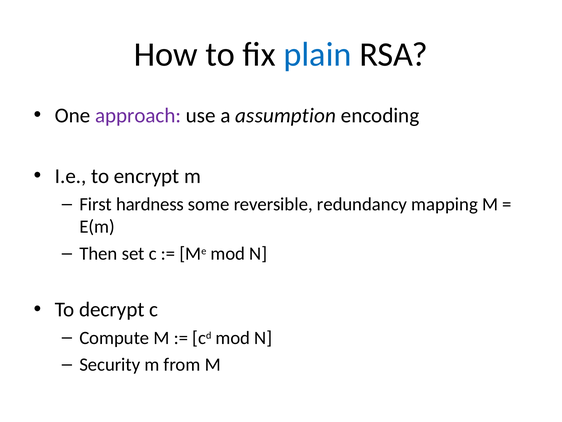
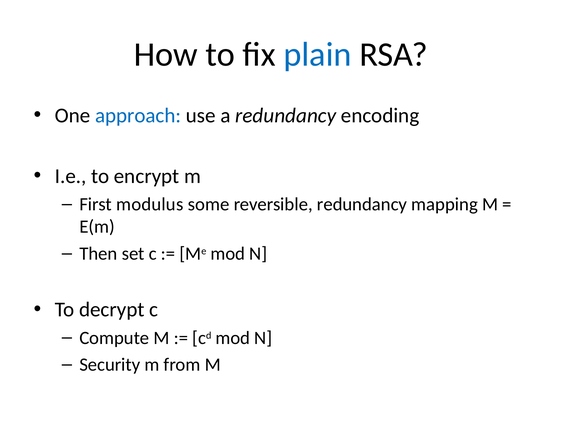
approach colour: purple -> blue (138, 115)
a assumption: assumption -> redundancy (286, 115)
hardness: hardness -> modulus (150, 204)
